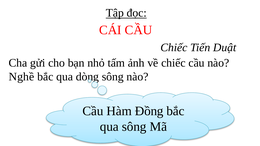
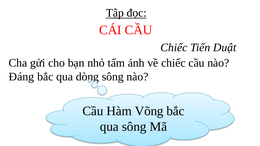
Nghề: Nghề -> Đáng (21, 77)
Đồng: Đồng -> Võng (149, 111)
